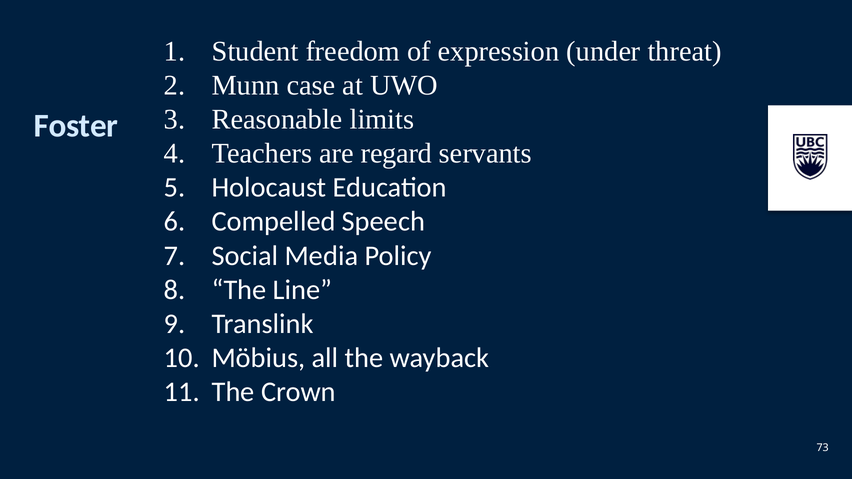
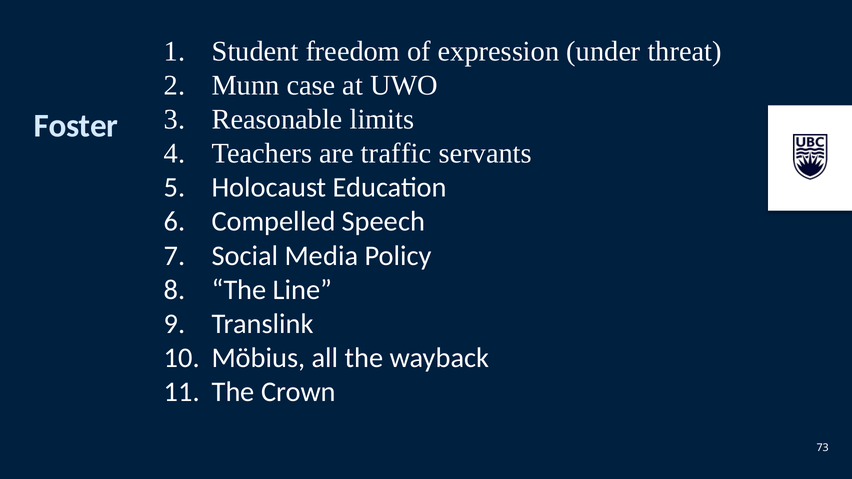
regard: regard -> traffic (396, 154)
